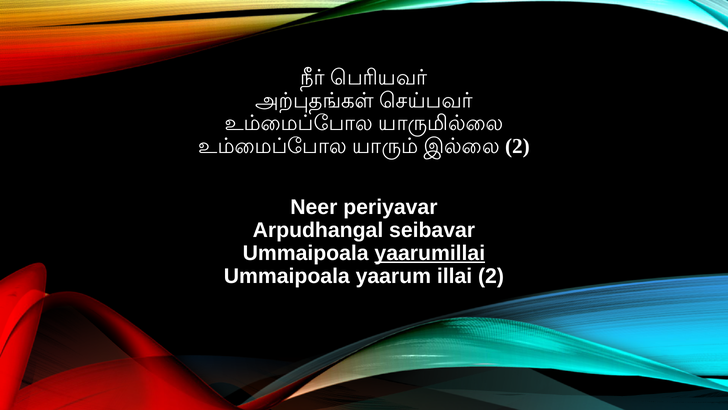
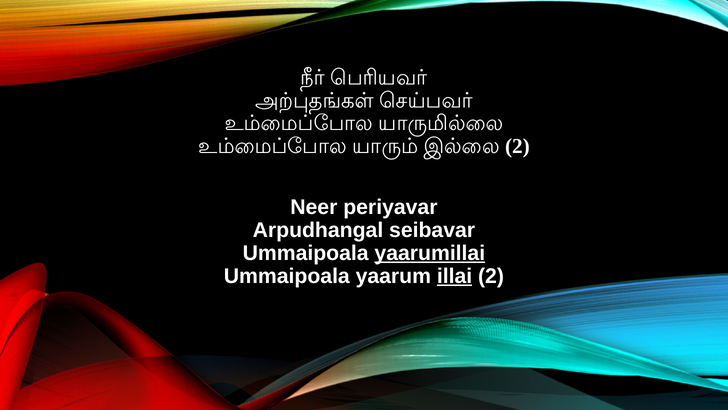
illai underline: none -> present (455, 276)
